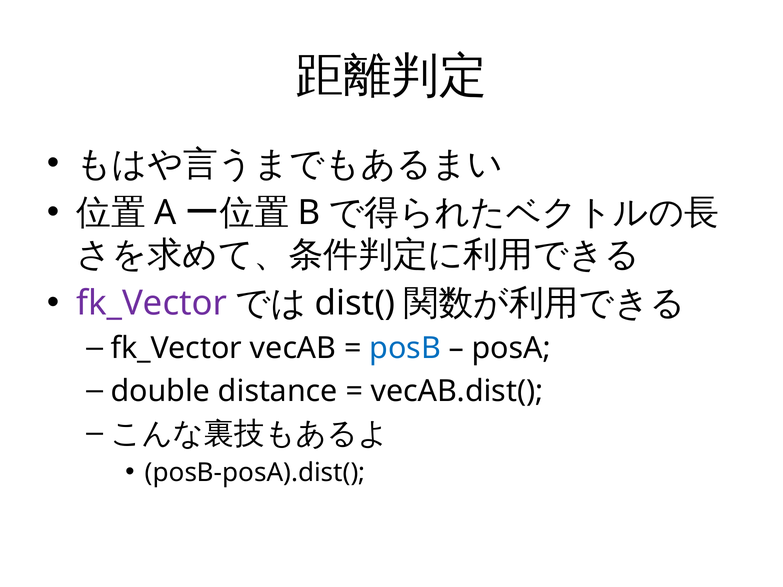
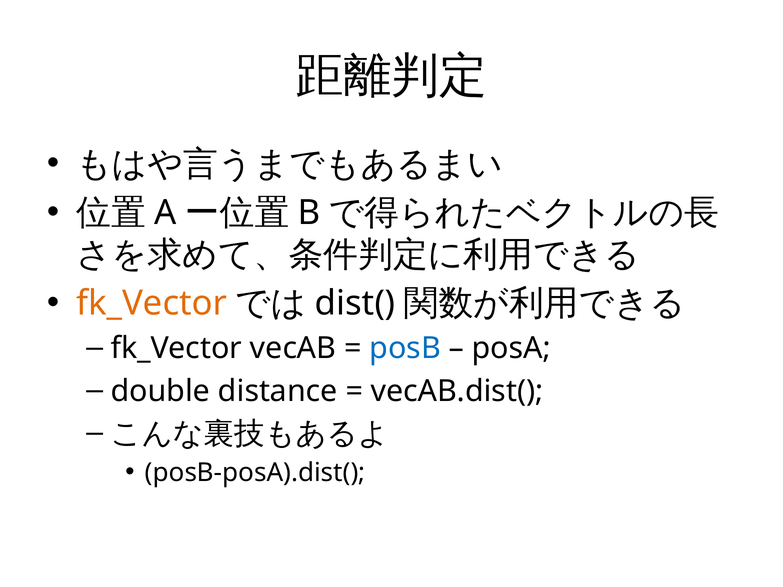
fk_Vector colour: purple -> orange (152, 304)
